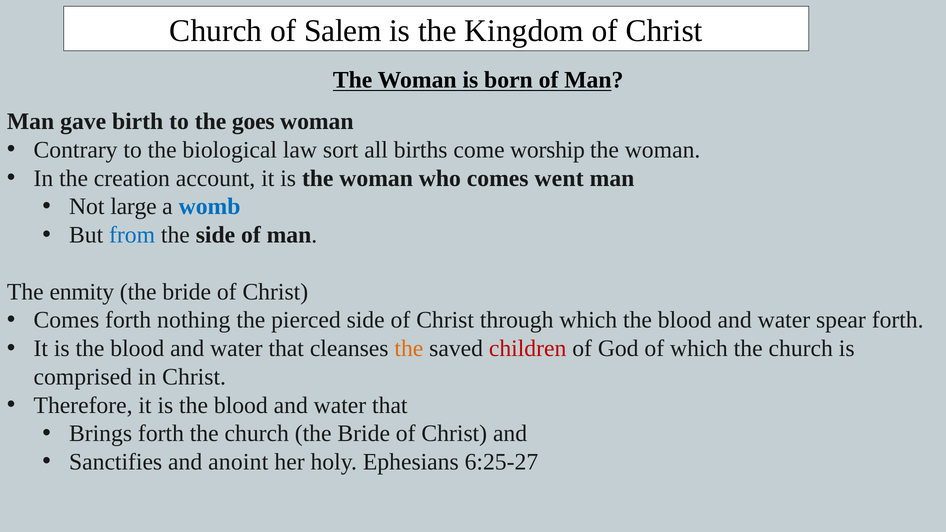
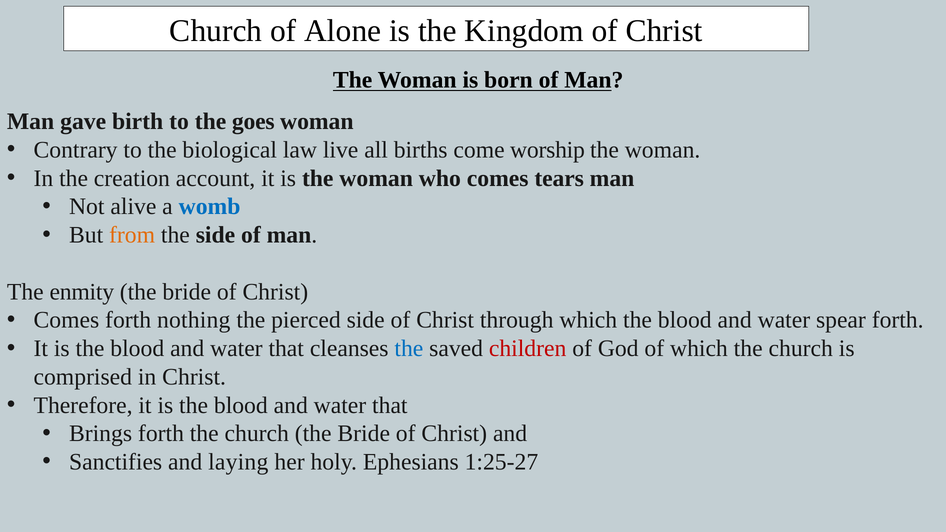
Salem: Salem -> Alone (343, 31)
sort: sort -> live (341, 150)
went: went -> tears (559, 178)
large: large -> alive (133, 207)
from colour: blue -> orange (132, 235)
the colour: orange -> blue (409, 349)
anoint: anoint -> laying (238, 462)
6:25-27: 6:25-27 -> 1:25-27 (501, 462)
